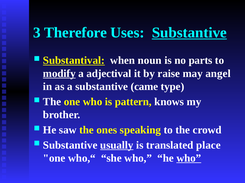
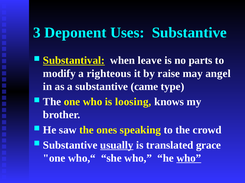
Therefore: Therefore -> Deponent (75, 33)
Substantive underline: present -> none (189, 33)
noun: noun -> leave (150, 61)
modify underline: present -> none (59, 74)
adjectival: adjectival -> righteous (109, 74)
pattern: pattern -> loosing (133, 102)
place: place -> grace (209, 146)
